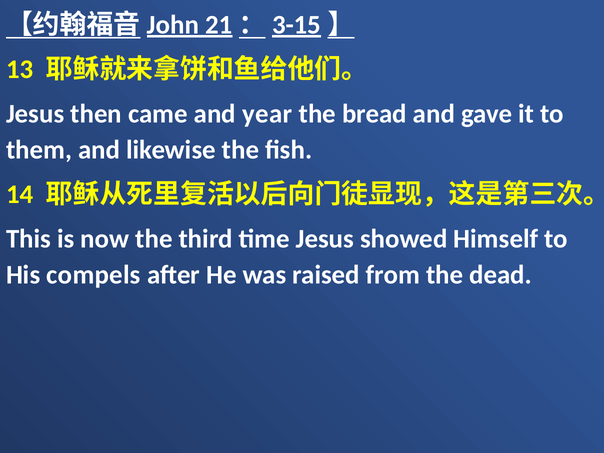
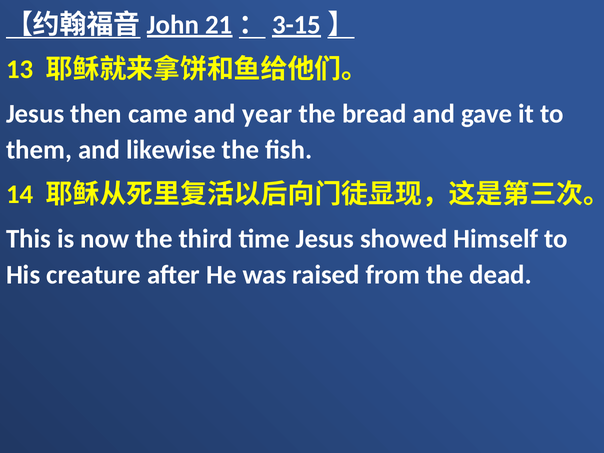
compels: compels -> creature (94, 275)
